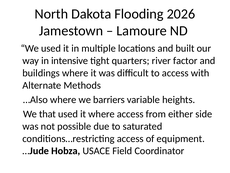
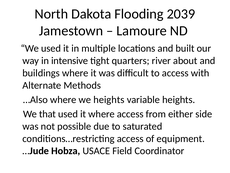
2026: 2026 -> 2039 (181, 14)
factor: factor -> about (185, 61)
we barriers: barriers -> heights (109, 99)
